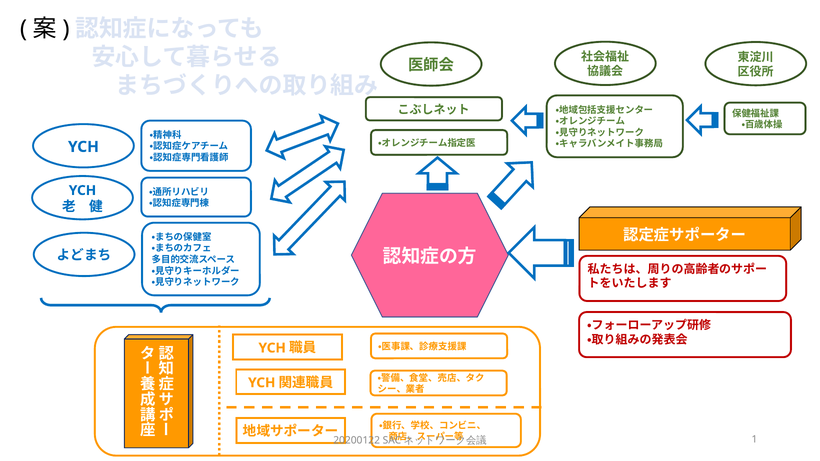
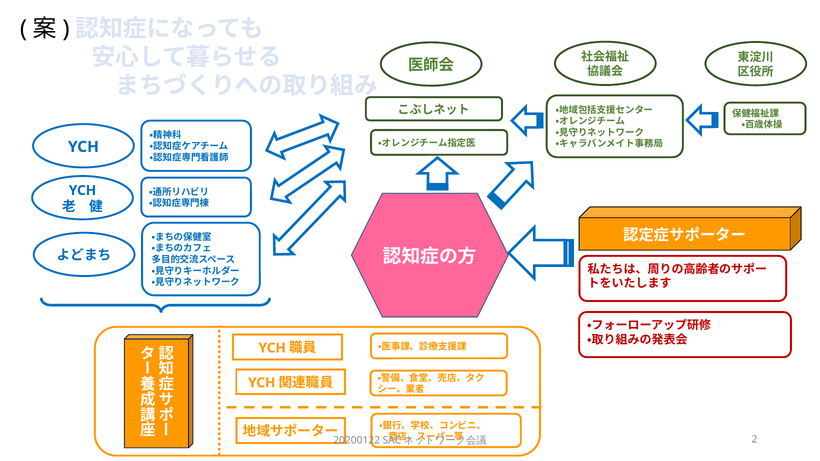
1: 1 -> 2 (755, 440)
